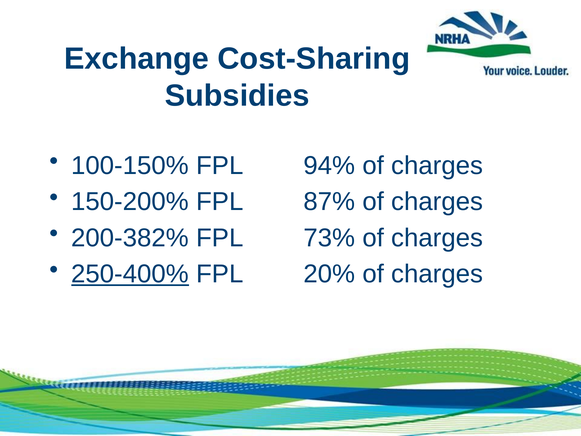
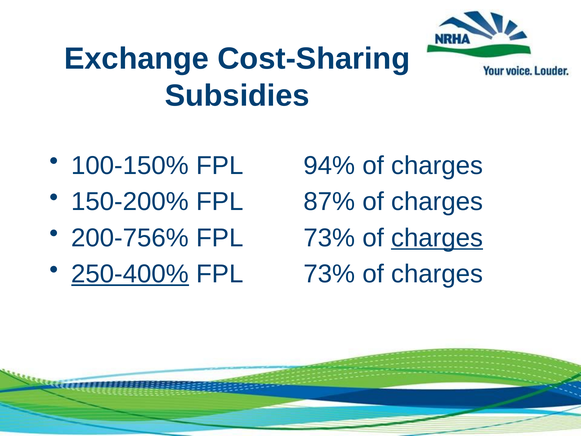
200-382%: 200-382% -> 200-756% (130, 238)
charges underline: none -> present (437, 238)
20%: 20% -> 73% (329, 274)
